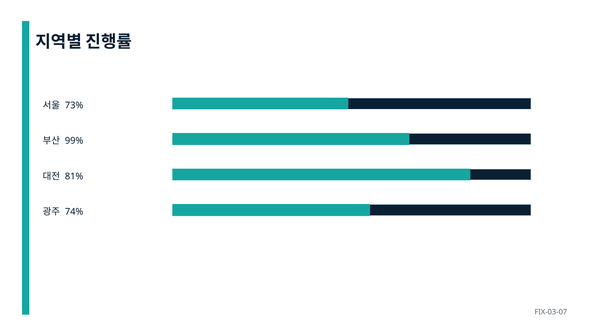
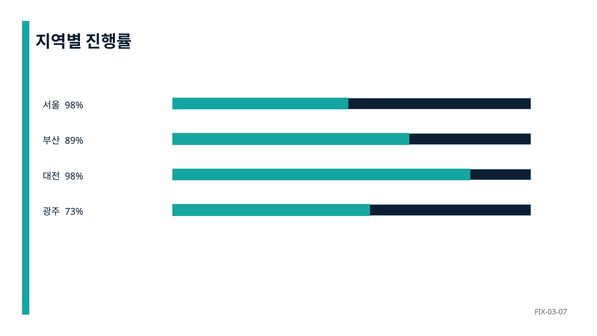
73%: 73% -> 98% (74, 105)
99%: 99% -> 89% (74, 141)
81%: 81% -> 98% (74, 176)
74%: 74% -> 73% (74, 212)
